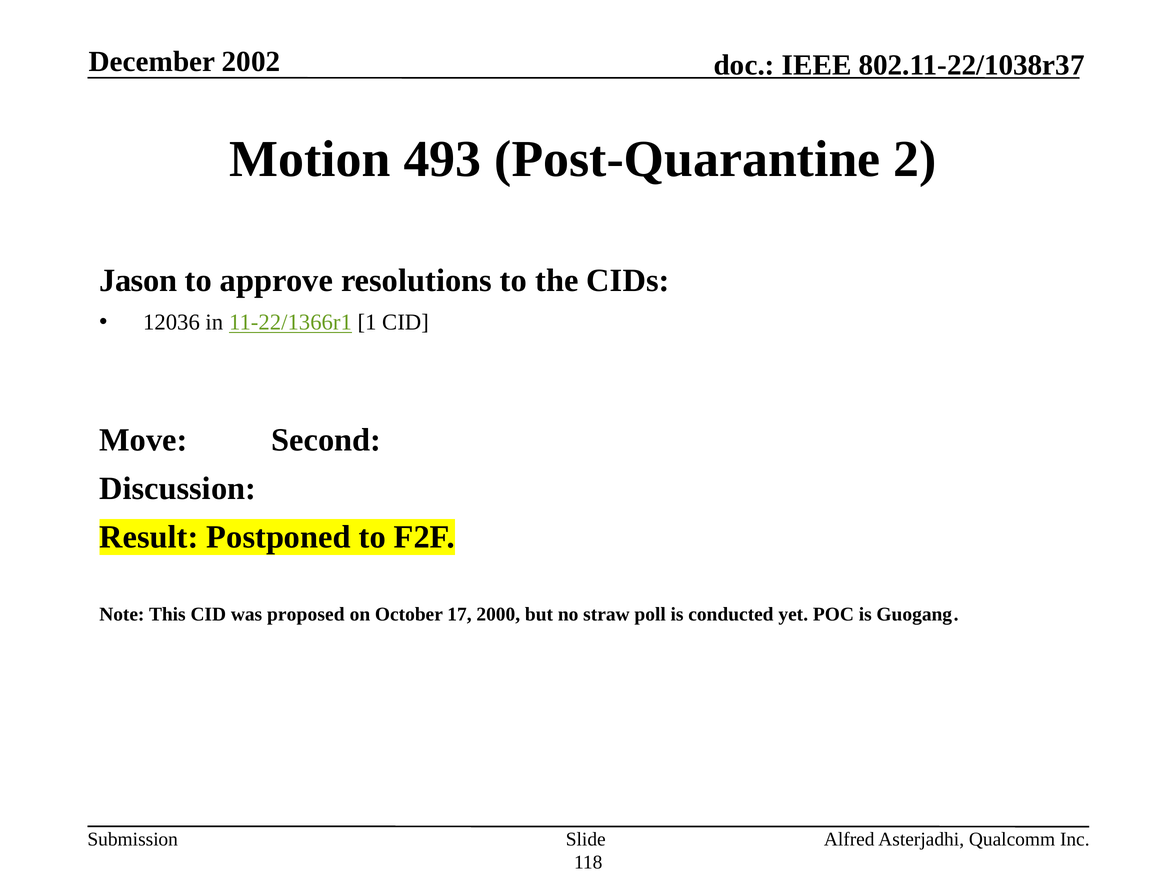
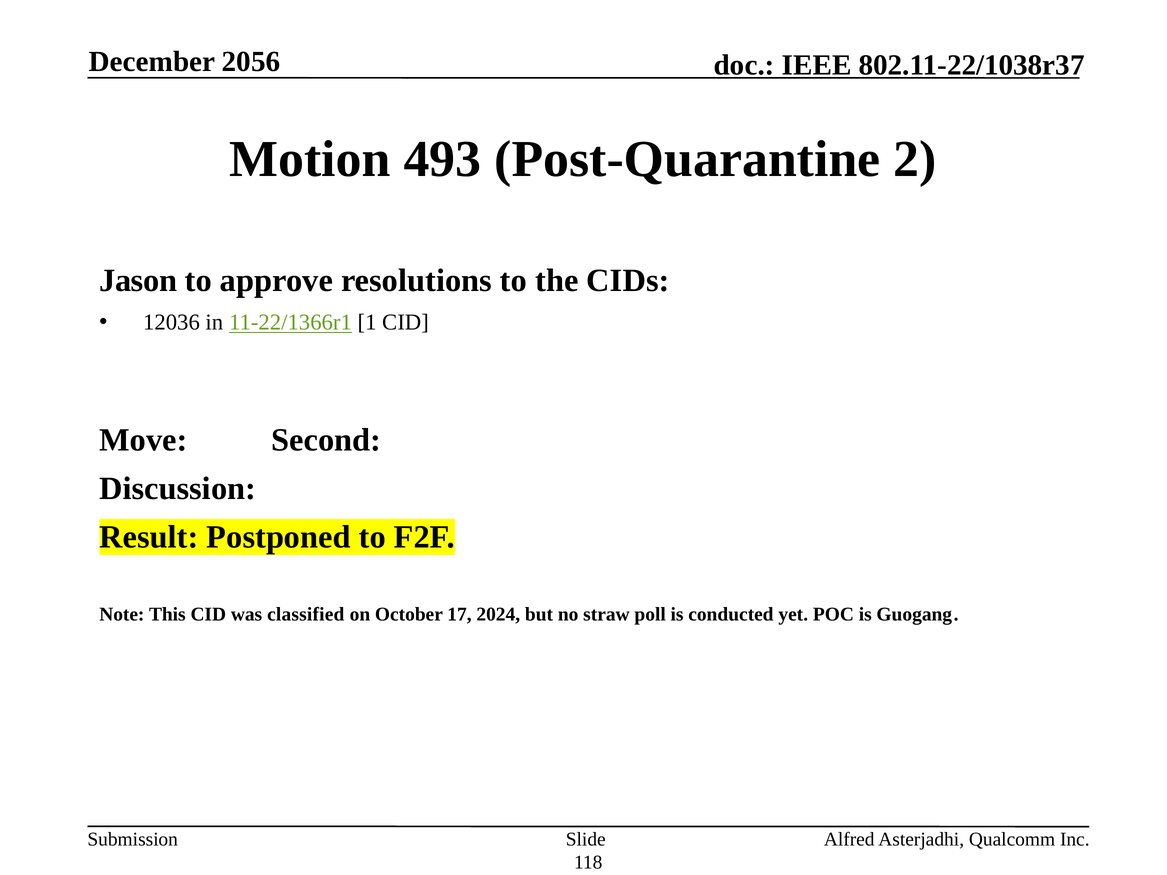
2002: 2002 -> 2056 (251, 62)
proposed: proposed -> classified (306, 614)
2000: 2000 -> 2024 (498, 614)
